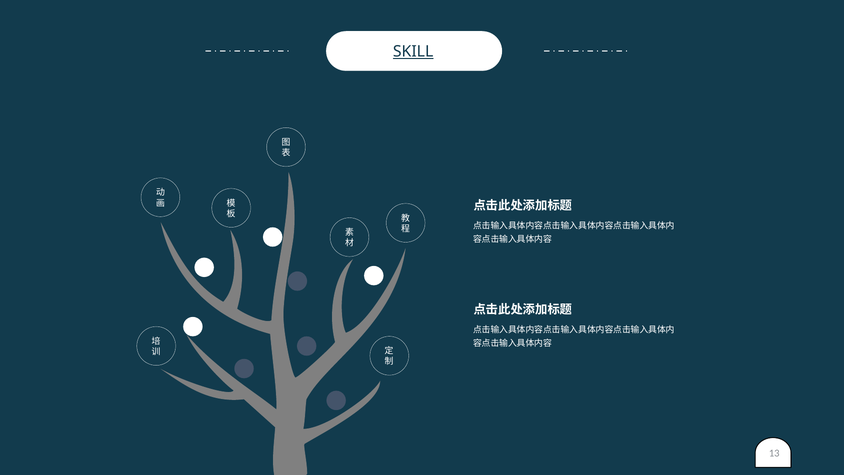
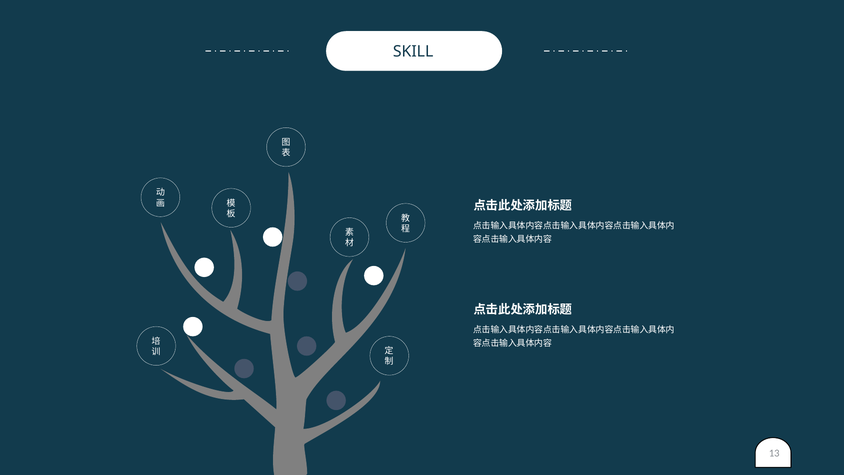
SKILL underline: present -> none (413, 52)
